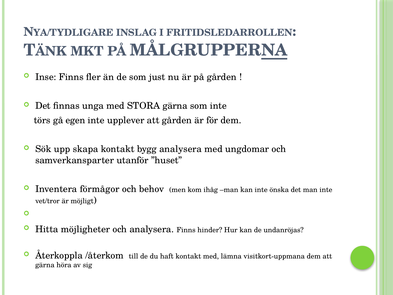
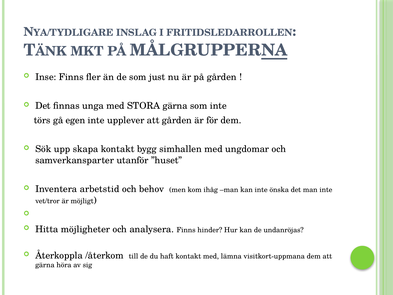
bygg analysera: analysera -> simhallen (181, 149)
förmågor: förmågor -> arbetstid (100, 189)
